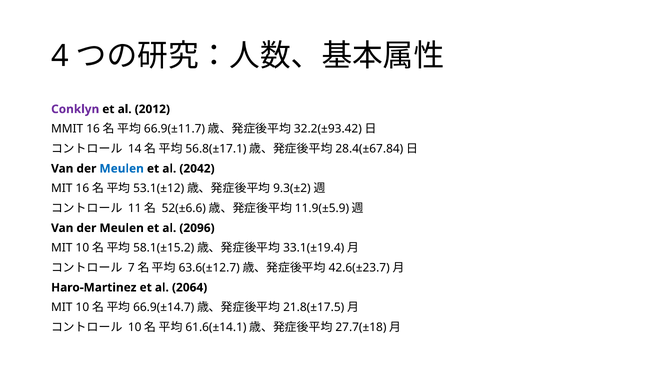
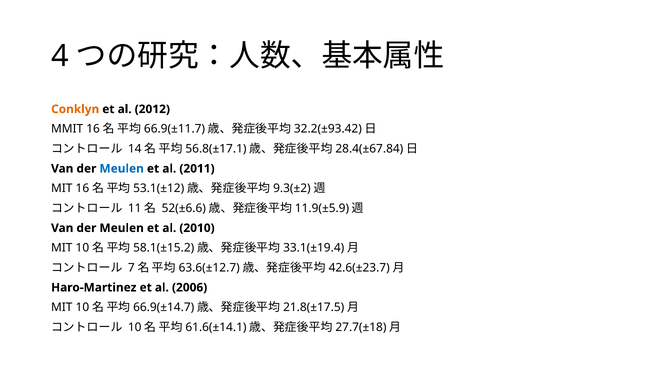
Conklyn colour: purple -> orange (75, 109)
2042: 2042 -> 2011 (197, 169)
2096: 2096 -> 2010 (197, 228)
2064: 2064 -> 2006 (190, 287)
